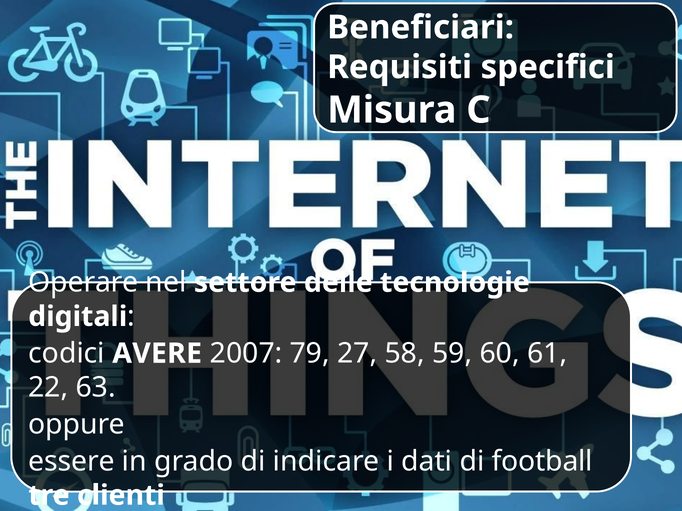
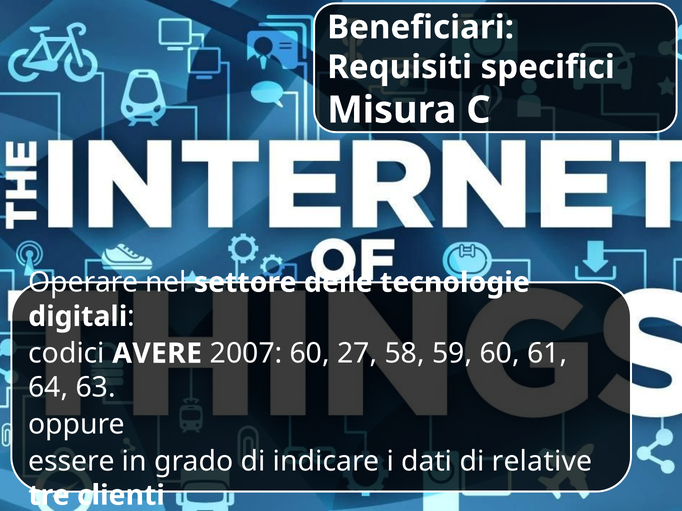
2007 79: 79 -> 60 (310, 354)
22: 22 -> 64 (48, 388)
football: football -> relative (542, 462)
